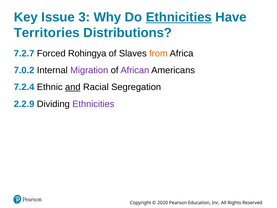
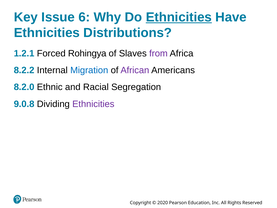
3: 3 -> 6 (84, 17)
Territories: Territories -> Ethnicities (47, 33)
7.2.7: 7.2.7 -> 1.2.1 (24, 53)
from colour: orange -> purple (158, 53)
7.0.2: 7.0.2 -> 8.2.2 (24, 70)
Migration colour: purple -> blue (89, 70)
7.2.4: 7.2.4 -> 8.2.0 (24, 87)
and underline: present -> none (73, 87)
2.2.9: 2.2.9 -> 9.0.8 (24, 104)
